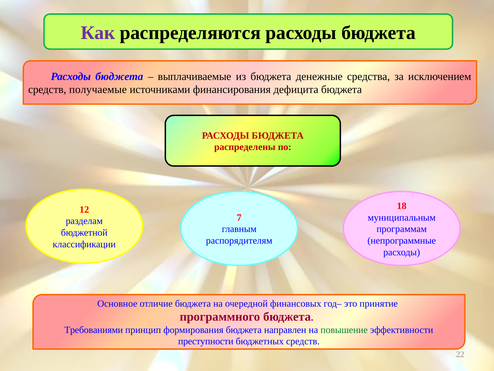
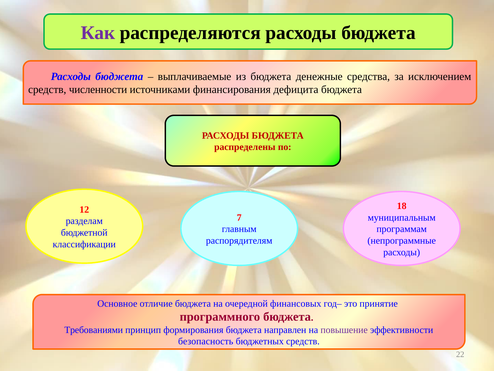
получаемые: получаемые -> численности (98, 90)
повышение colour: green -> purple (344, 329)
преступности: преступности -> безопасность (206, 341)
